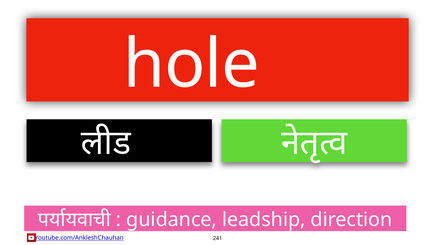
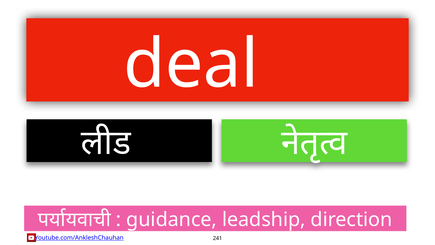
hole: hole -> deal (191, 64)
